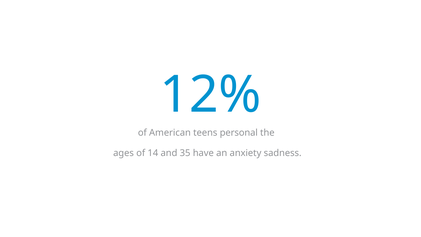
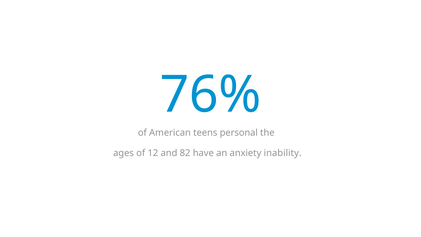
12%: 12% -> 76% (211, 95)
14: 14 -> 12 (153, 153)
35: 35 -> 82 (185, 153)
sadness: sadness -> inability (283, 153)
